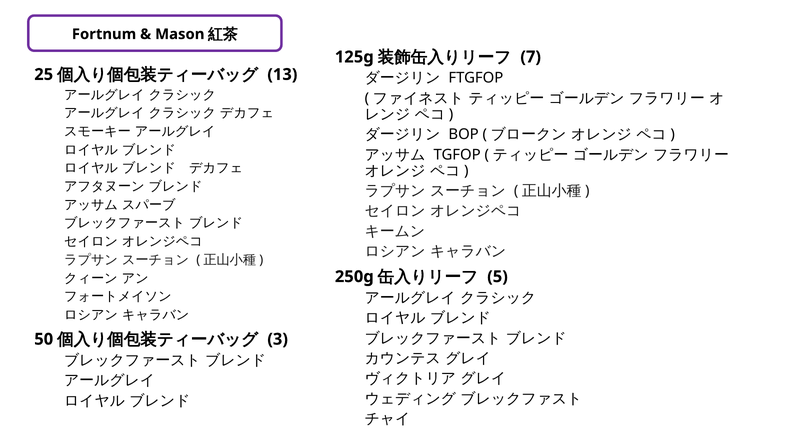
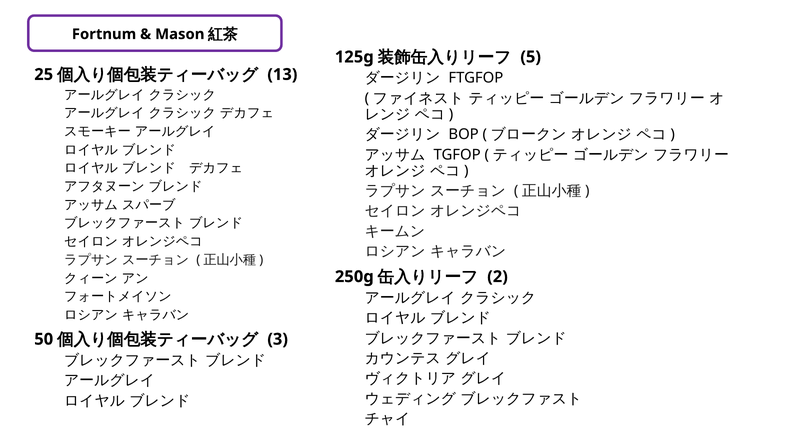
7: 7 -> 5 (531, 57)
5: 5 -> 2 (498, 277)
